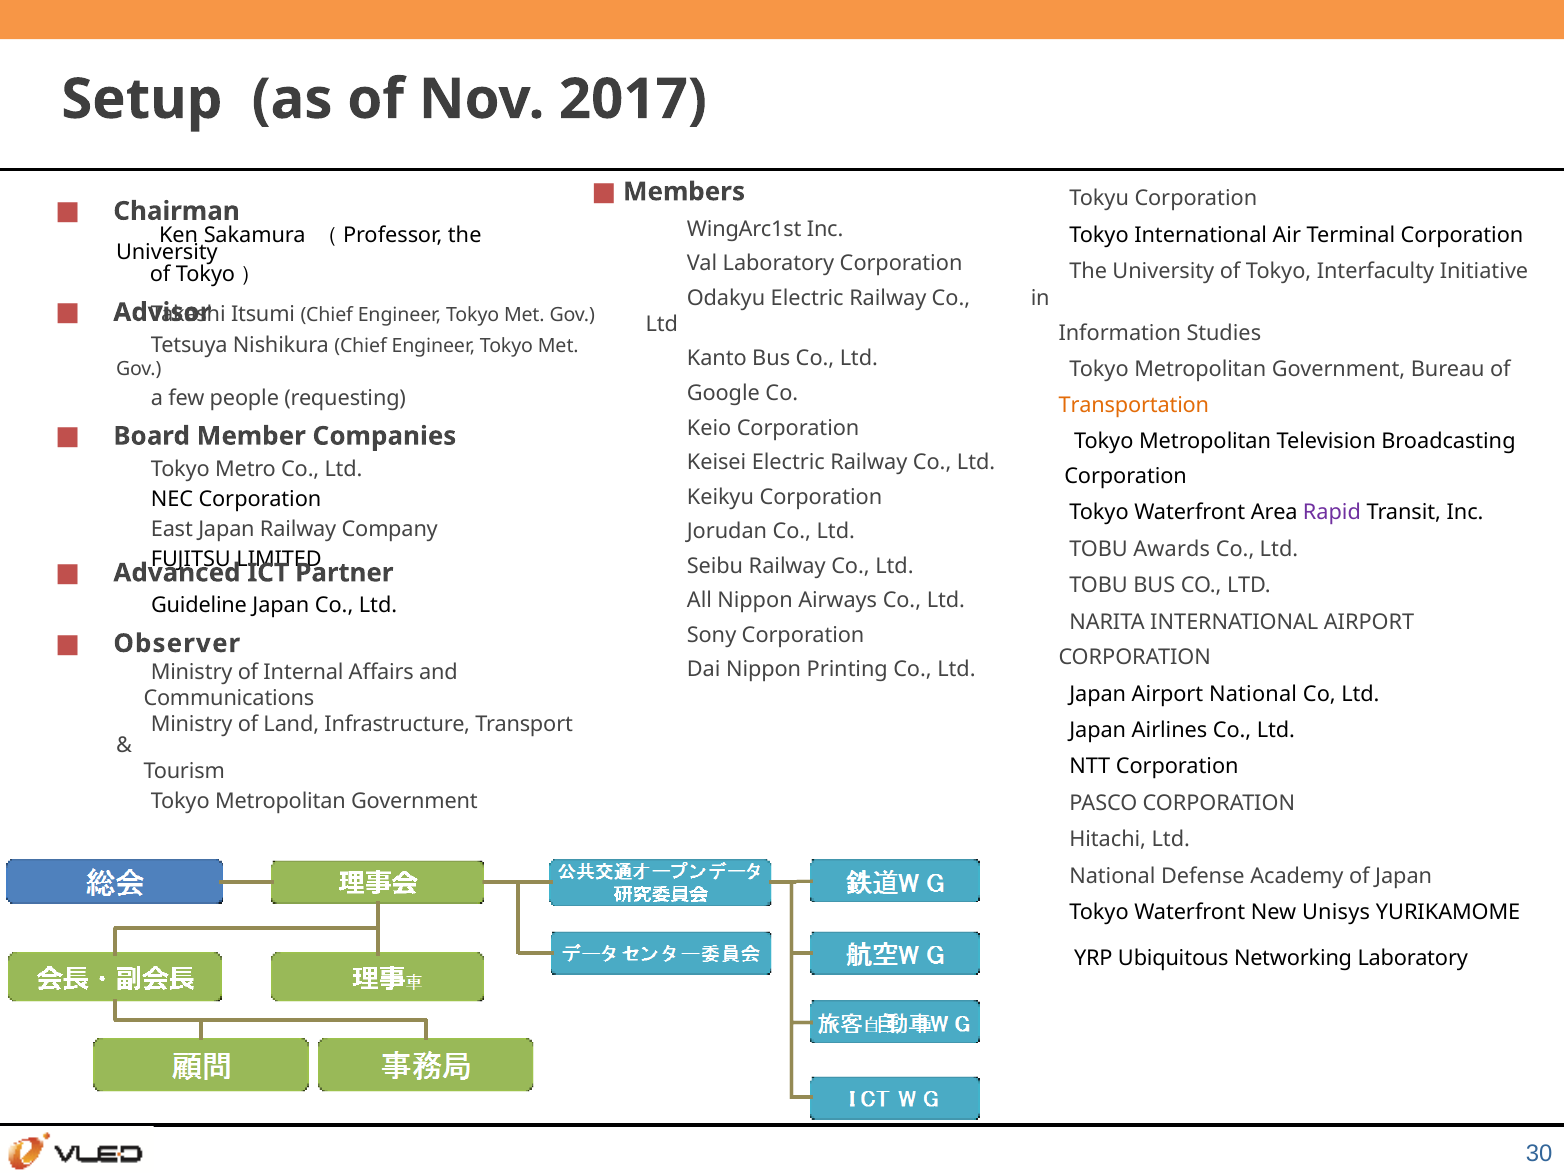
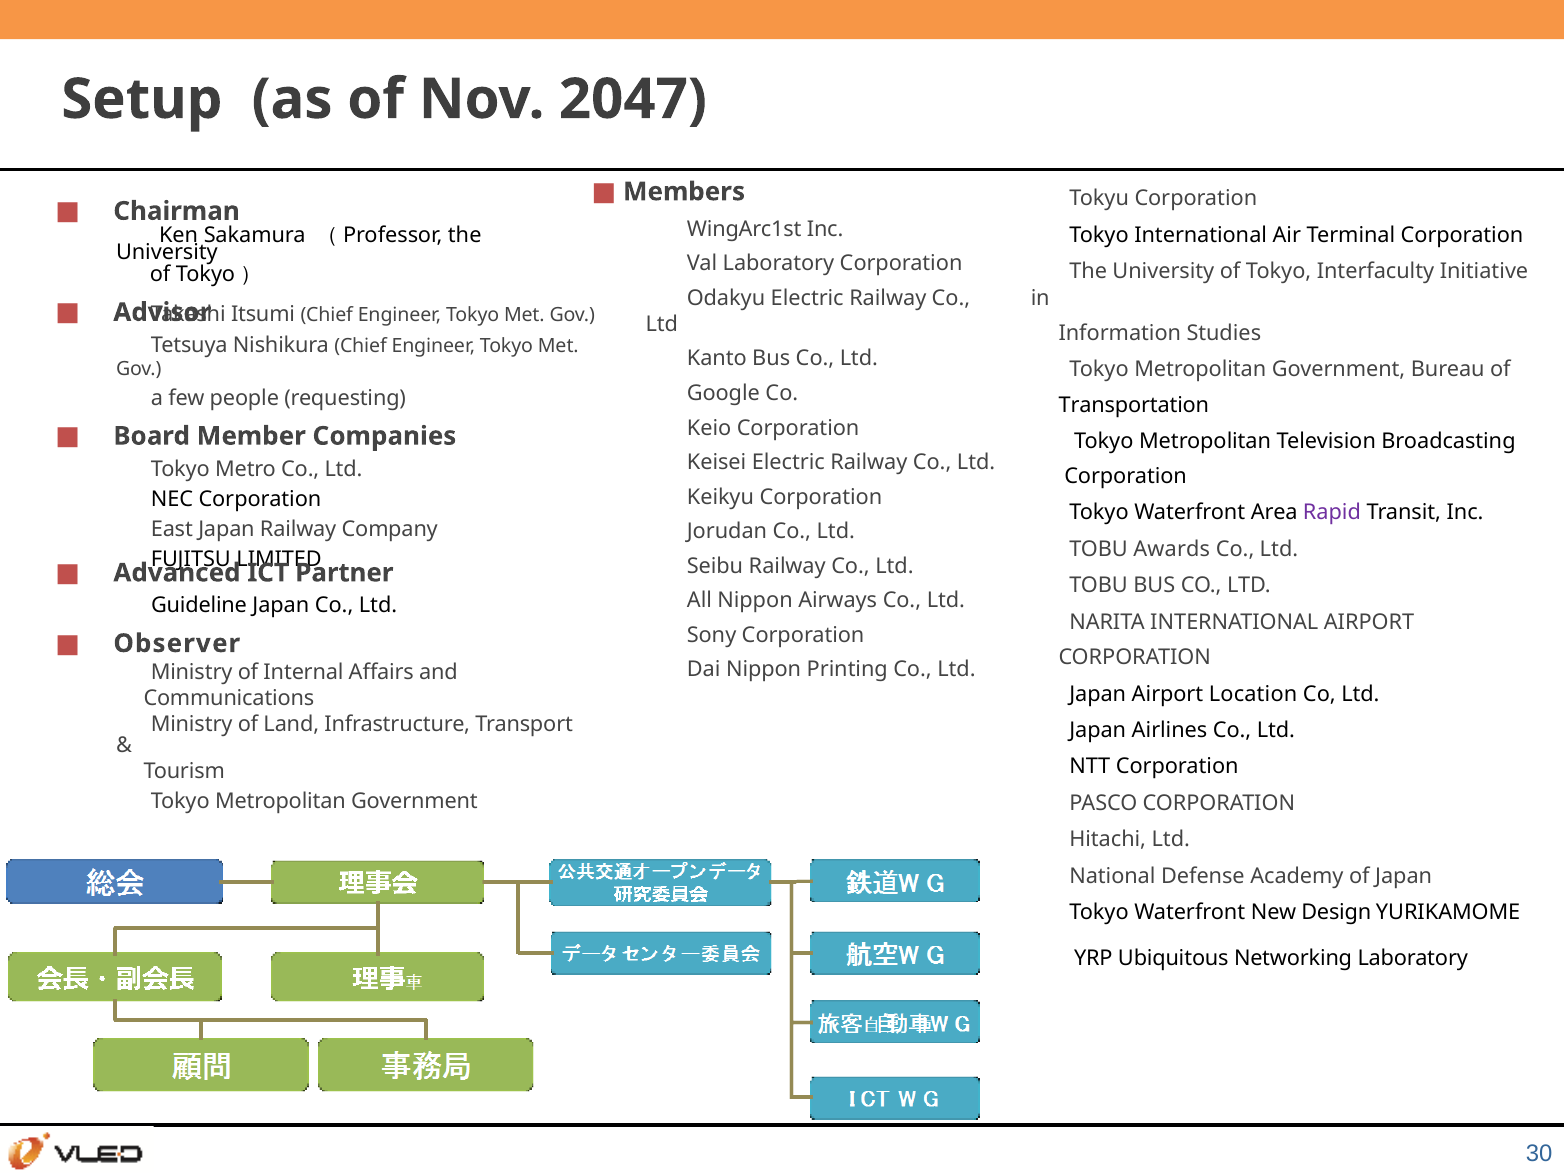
2017: 2017 -> 2047 (633, 99)
Transportation colour: orange -> black (1134, 405)
Airport National: National -> Location (1253, 694)
Unisys: Unisys -> Design (1336, 913)
